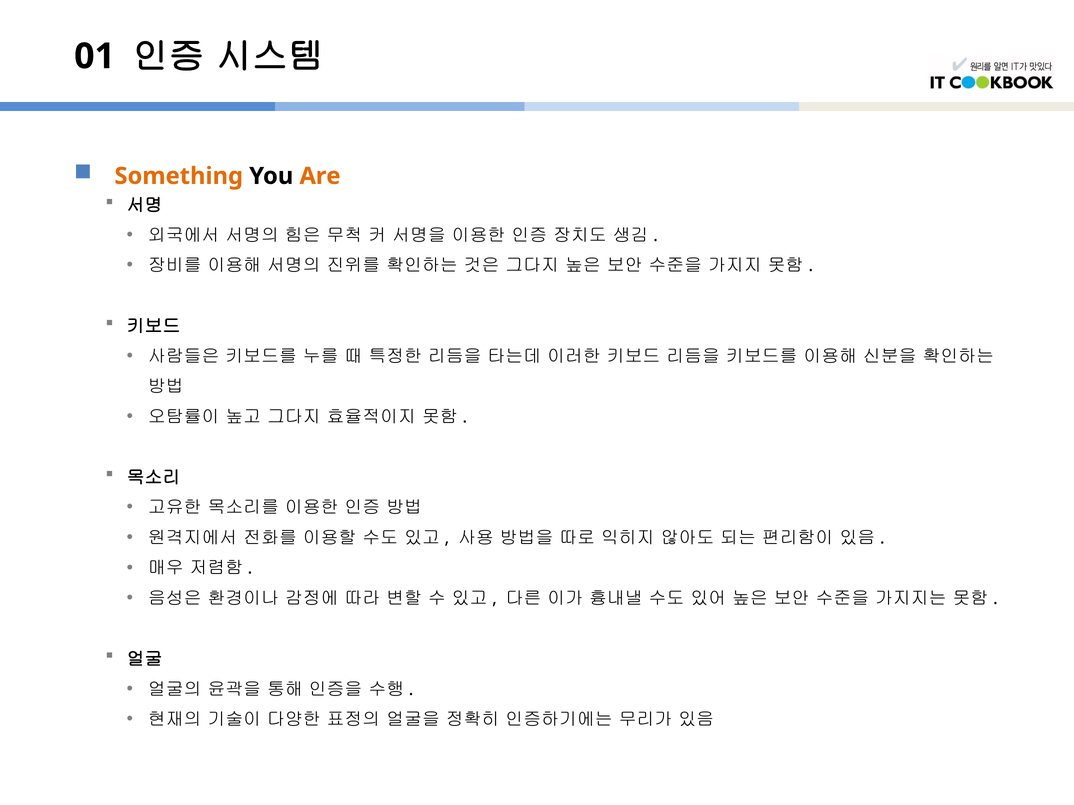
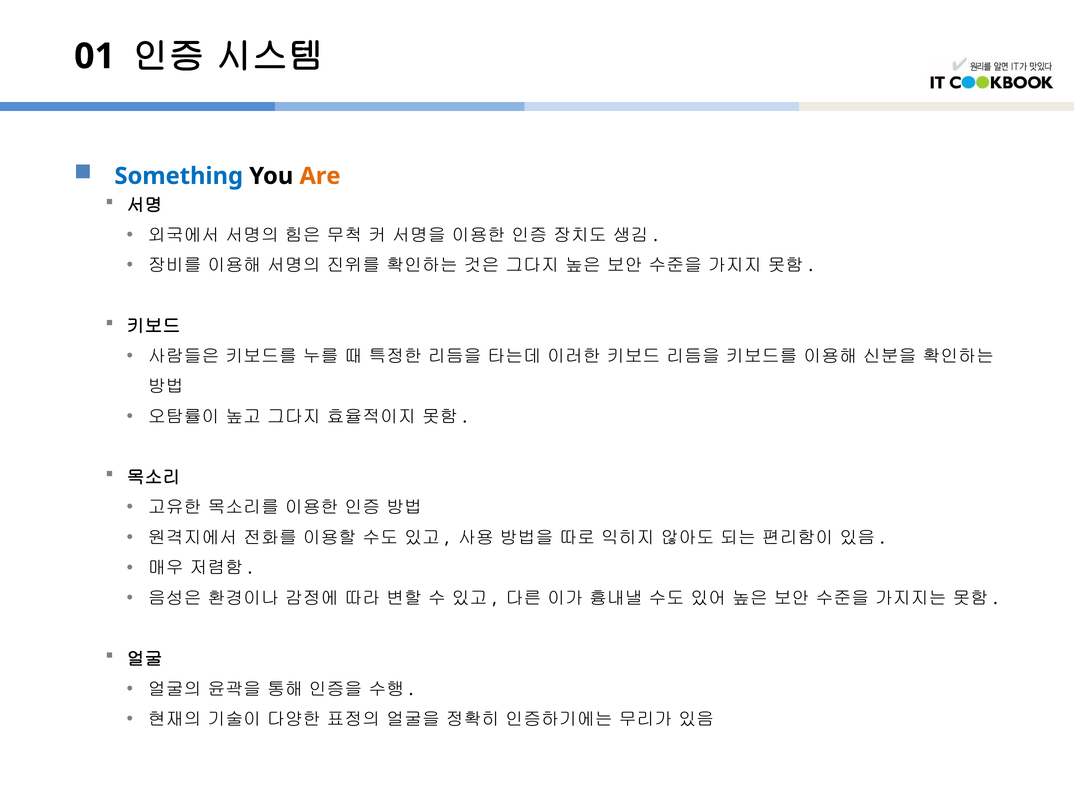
Something colour: orange -> blue (179, 176)
